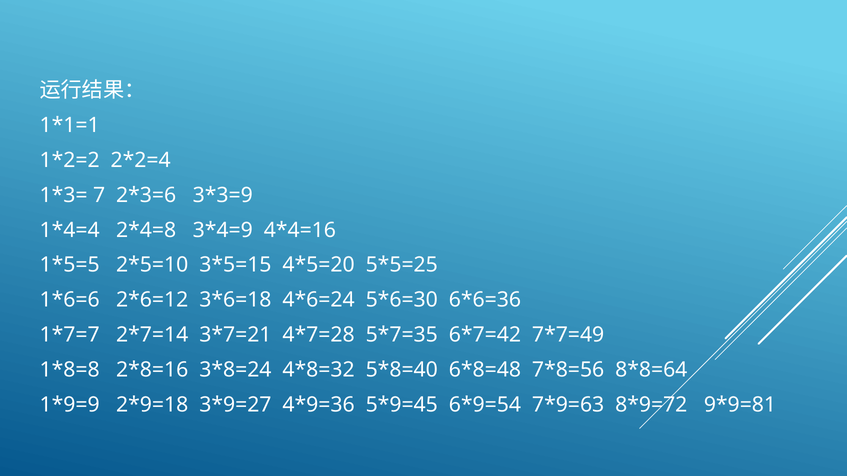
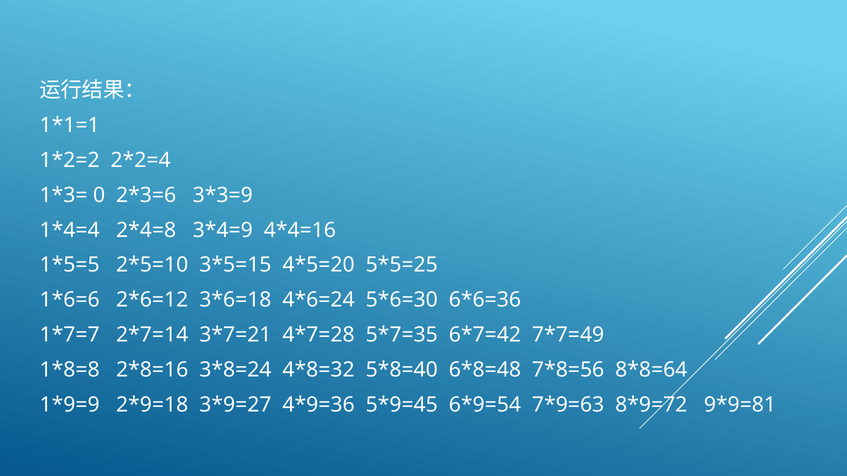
7: 7 -> 0 (99, 195)
